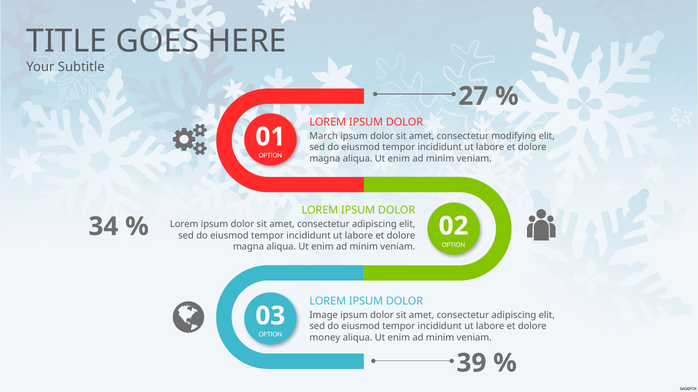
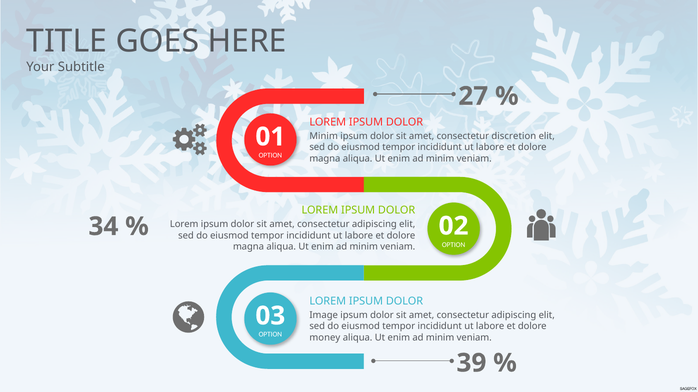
March: March -> Minim (324, 136)
modifying: modifying -> discretion (514, 136)
